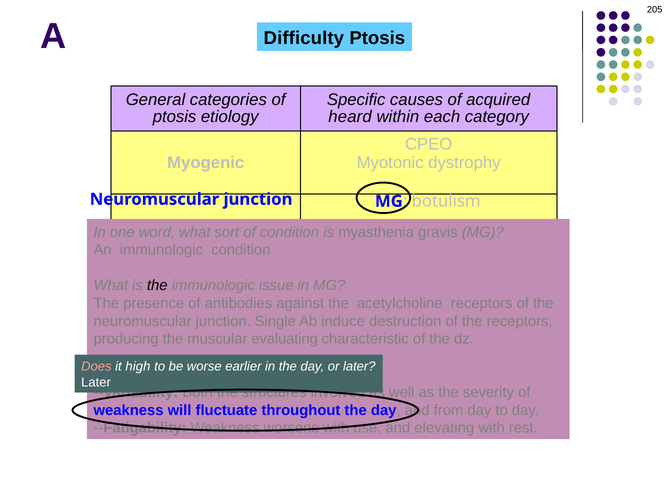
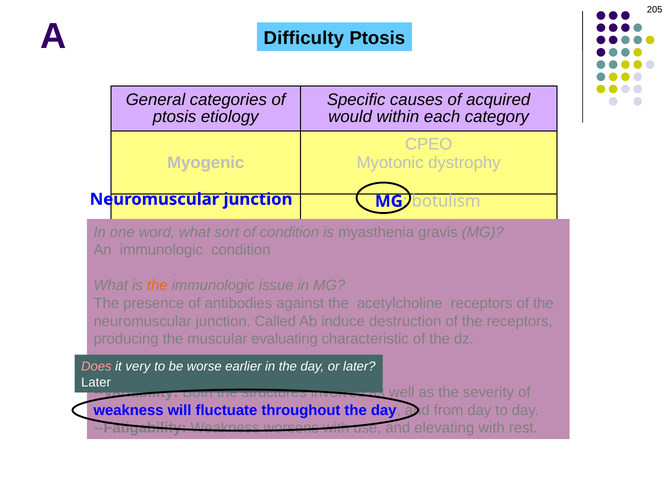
heard: heard -> would (350, 117)
the colour: black -> orange (157, 286)
Single: Single -> Called (275, 322)
high: high -> very (138, 367)
